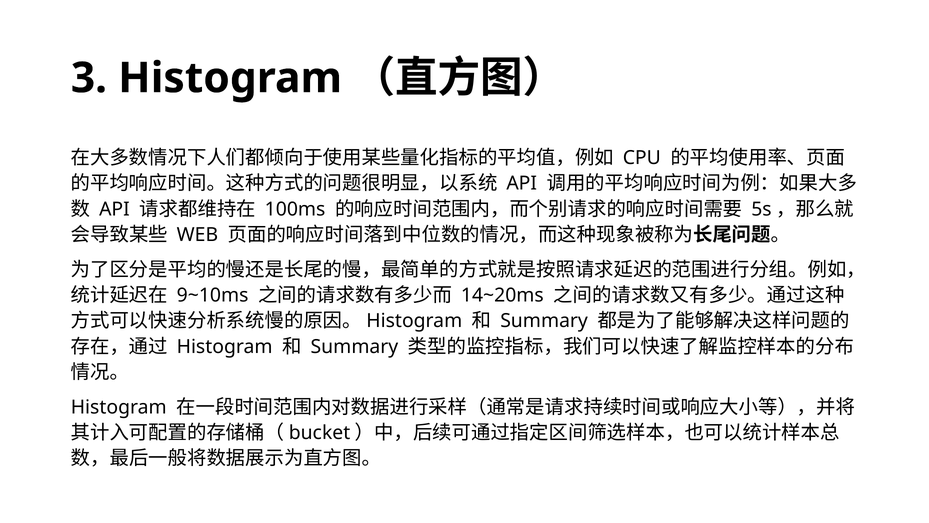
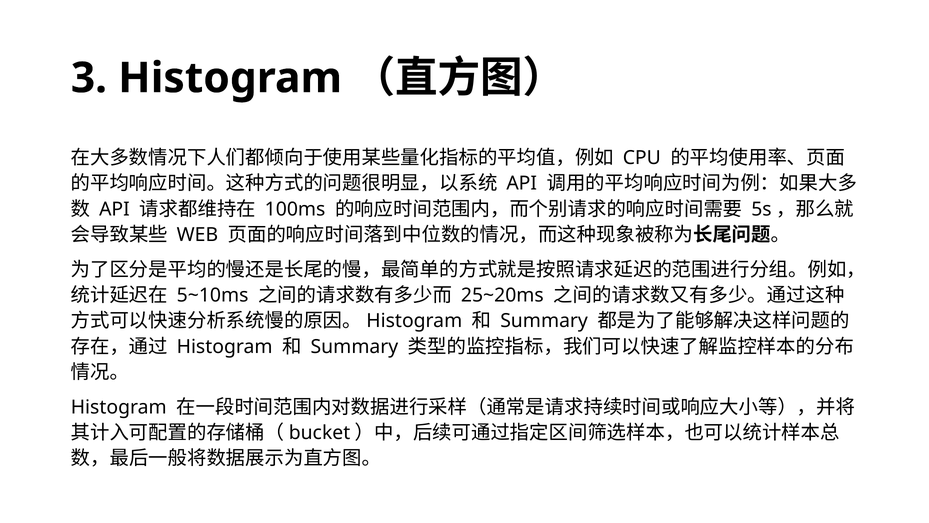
9~10ms: 9~10ms -> 5~10ms (213, 295)
14~20ms: 14~20ms -> 25~20ms (502, 295)
